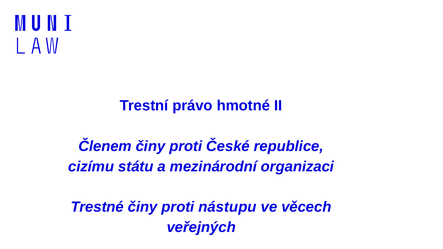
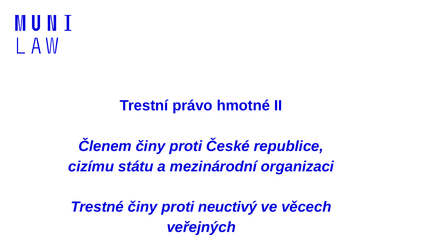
nástupu: nástupu -> neuctivý (228, 207)
